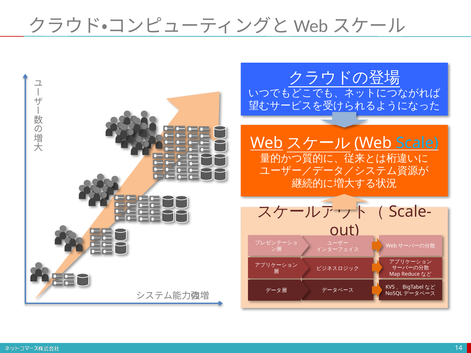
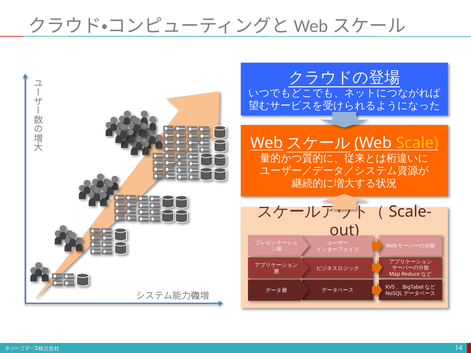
Scale colour: light blue -> yellow (417, 143)
